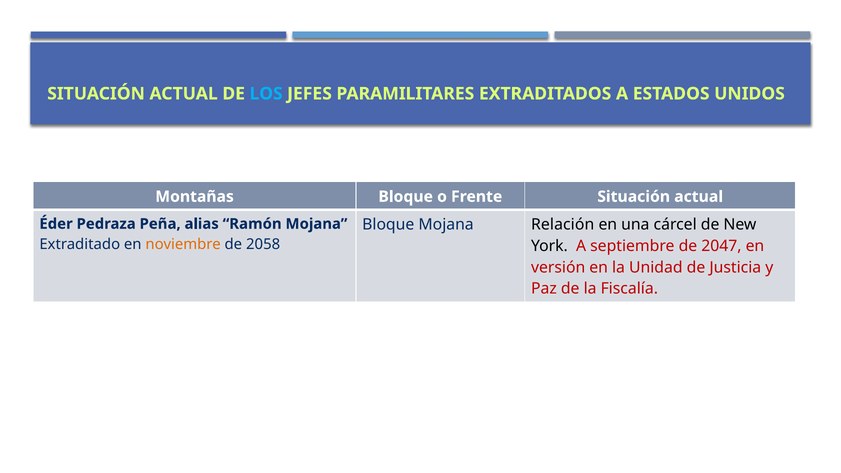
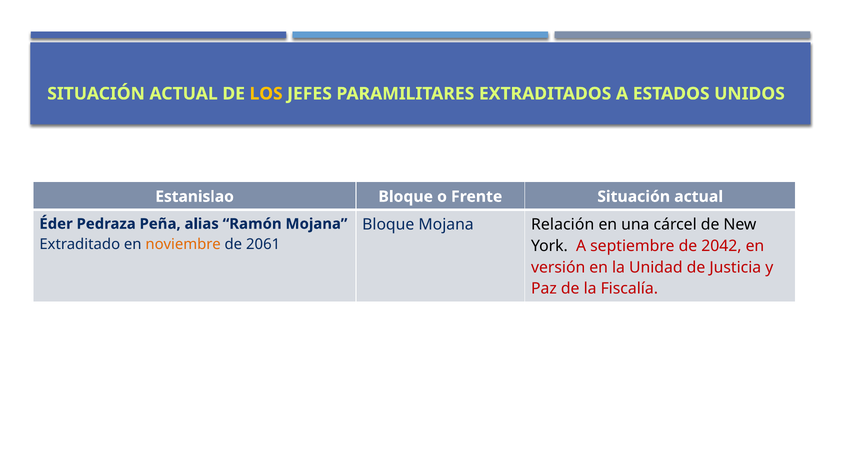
LOS colour: light blue -> yellow (266, 94)
Montañas: Montañas -> Estanislao (195, 197)
2058: 2058 -> 2061 (263, 244)
2047: 2047 -> 2042 (721, 246)
